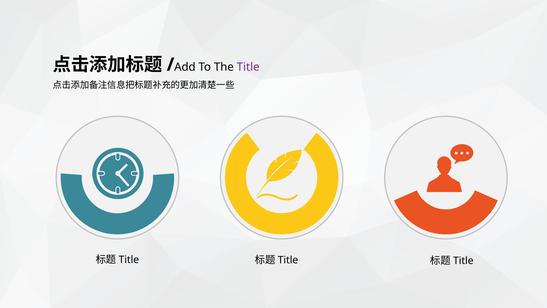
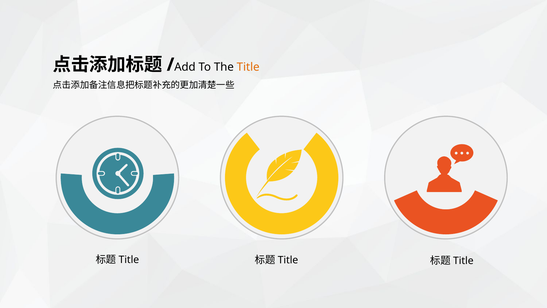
Title colour: purple -> orange (248, 67)
